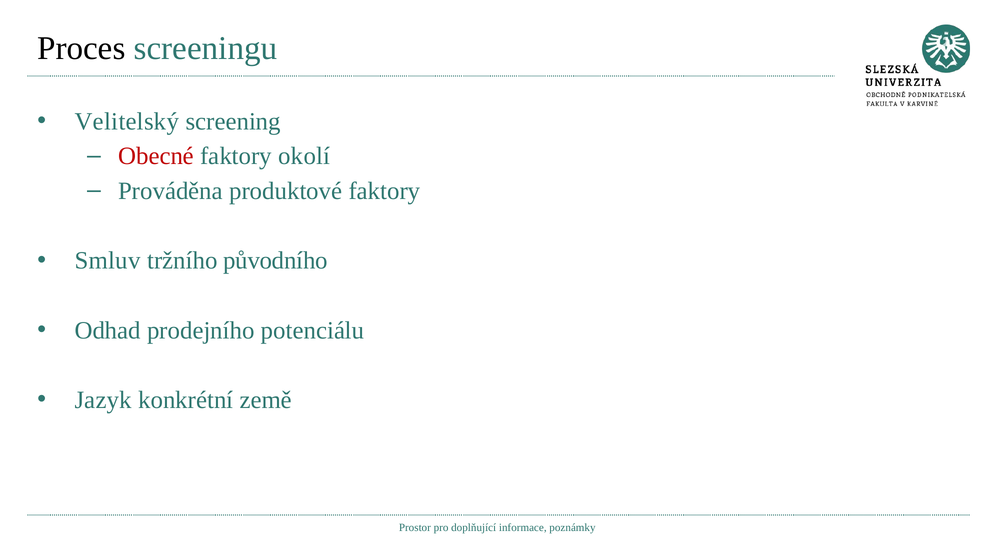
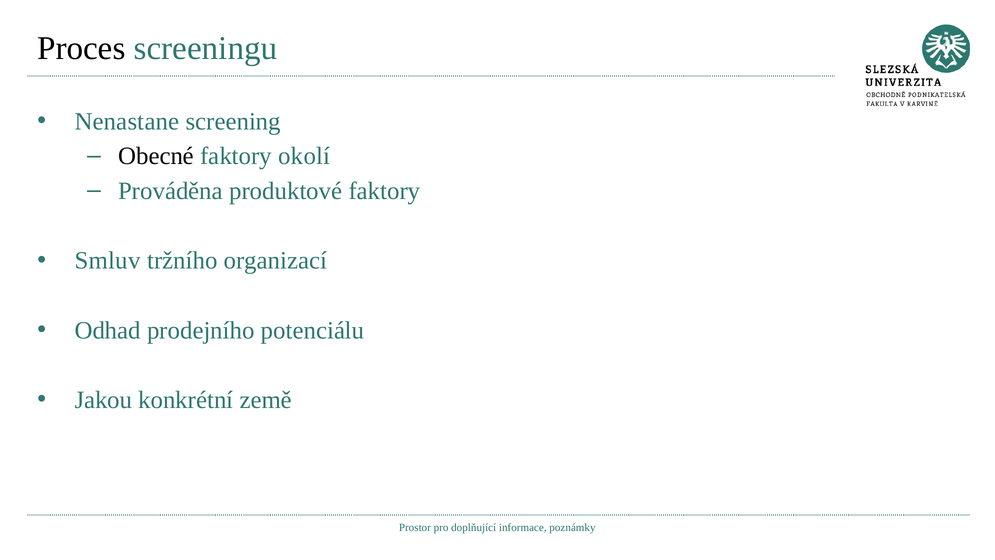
Velitelský: Velitelský -> Nenastane (127, 121)
Obecné colour: red -> black (156, 156)
původního: původního -> organizací (275, 261)
Jazyk: Jazyk -> Jakou (103, 400)
